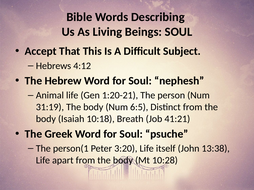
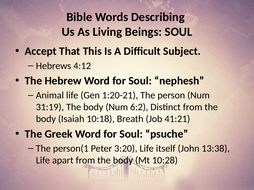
6:5: 6:5 -> 6:2 (139, 107)
